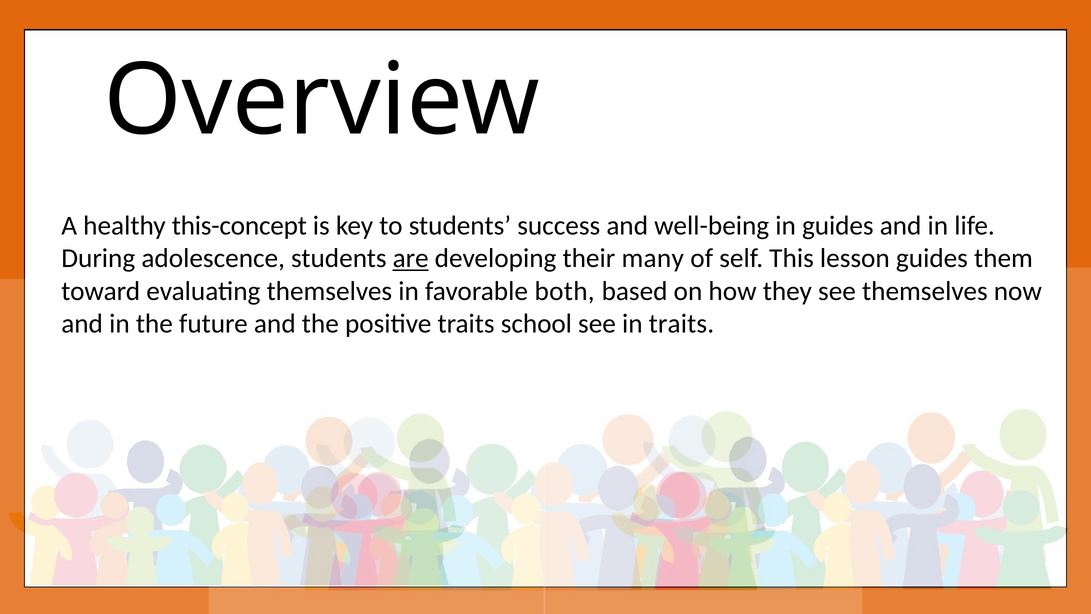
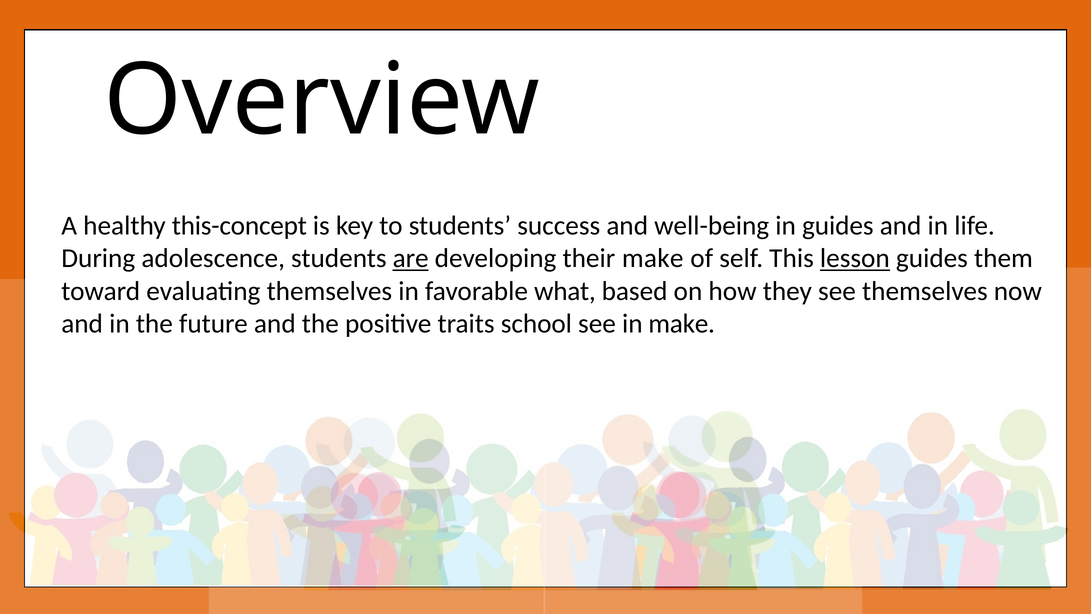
their many: many -> make (653, 258)
lesson underline: none -> present (855, 258)
both: both -> what (565, 291)
in traits: traits -> make (682, 324)
